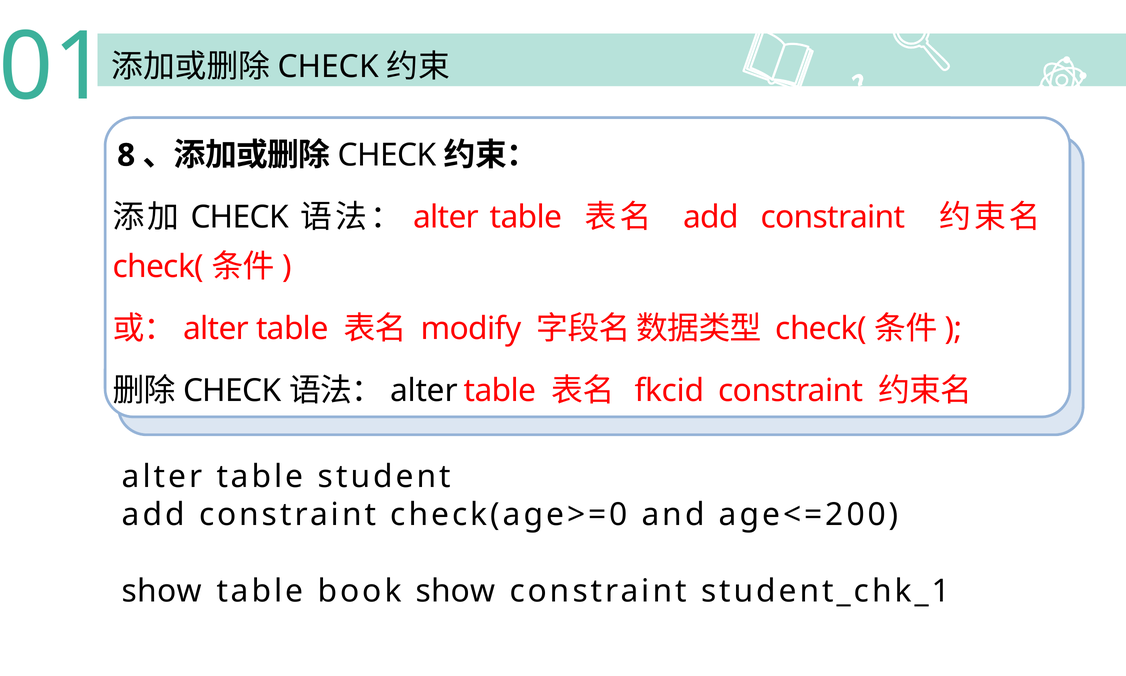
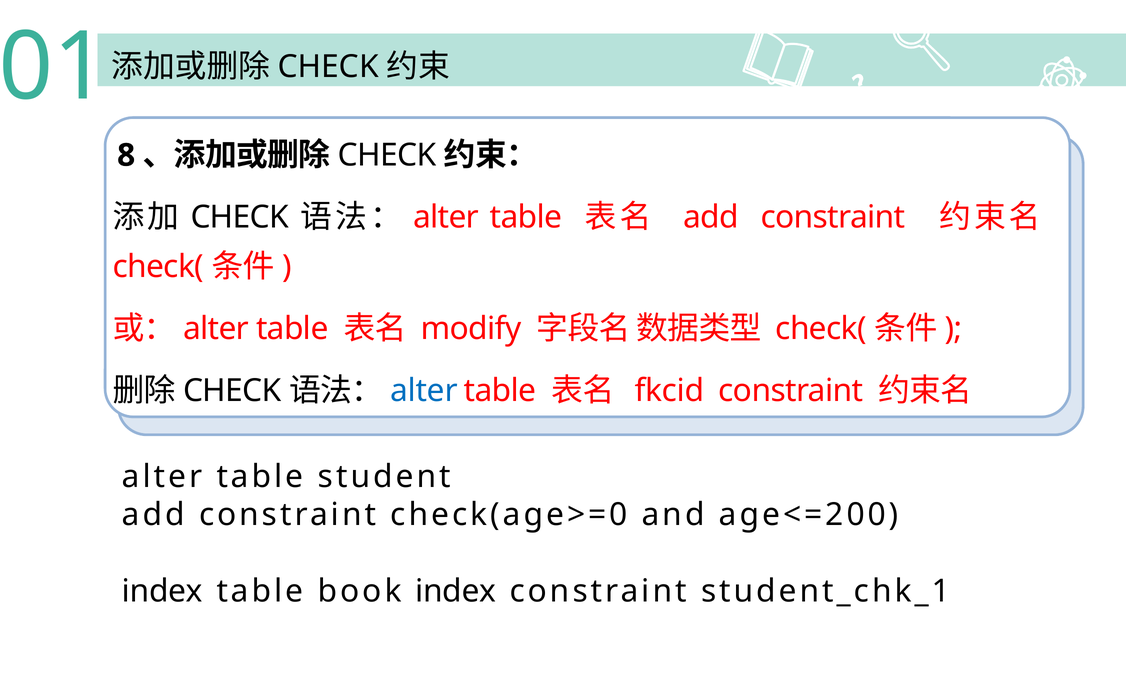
alter colour: black -> blue (424, 391)
show: show -> index (162, 591)
book show: show -> index (456, 591)
